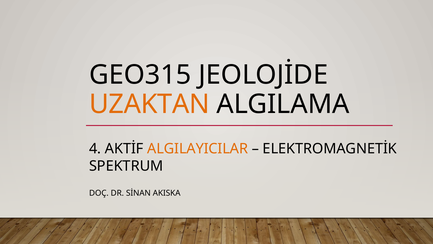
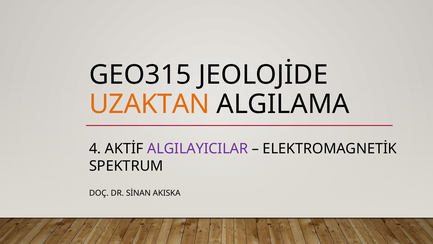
ALGILAYICILAR colour: orange -> purple (198, 148)
